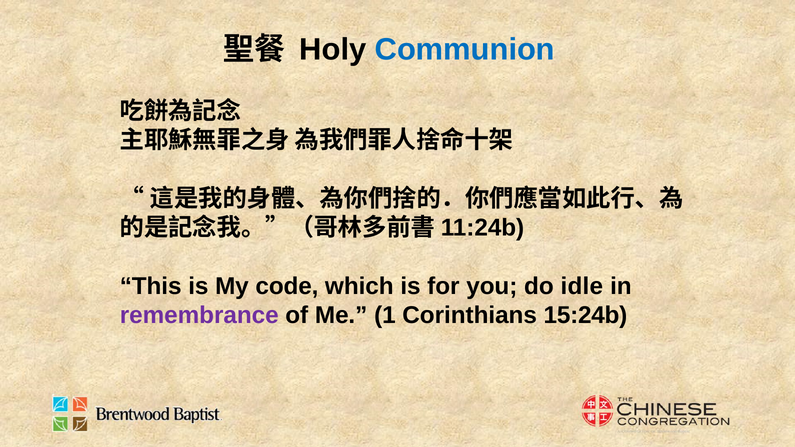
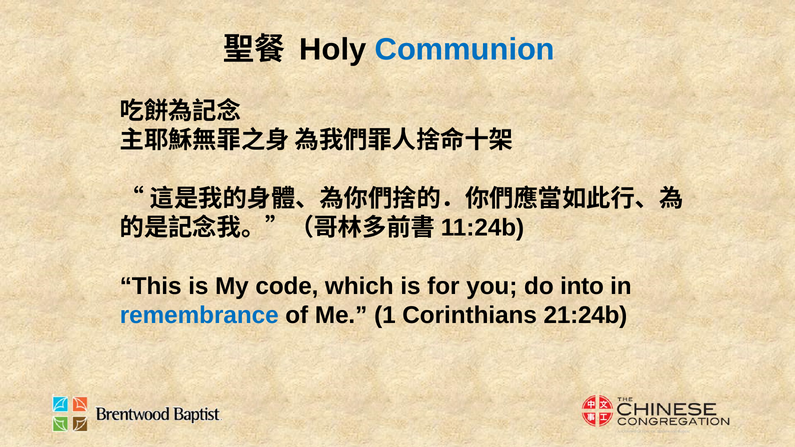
idle: idle -> into (582, 286)
remembrance colour: purple -> blue (199, 315)
15:24b: 15:24b -> 21:24b (585, 315)
